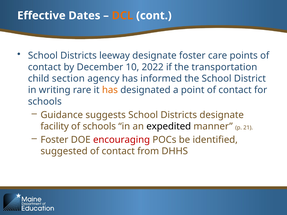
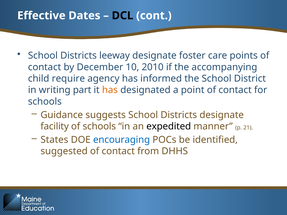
DCL colour: orange -> black (123, 16)
2022: 2022 -> 2010 (153, 67)
transportation: transportation -> accompanying (224, 67)
section: section -> require (68, 79)
rare: rare -> part (82, 90)
Foster: Foster -> States (54, 140)
encouraging colour: red -> blue (122, 140)
